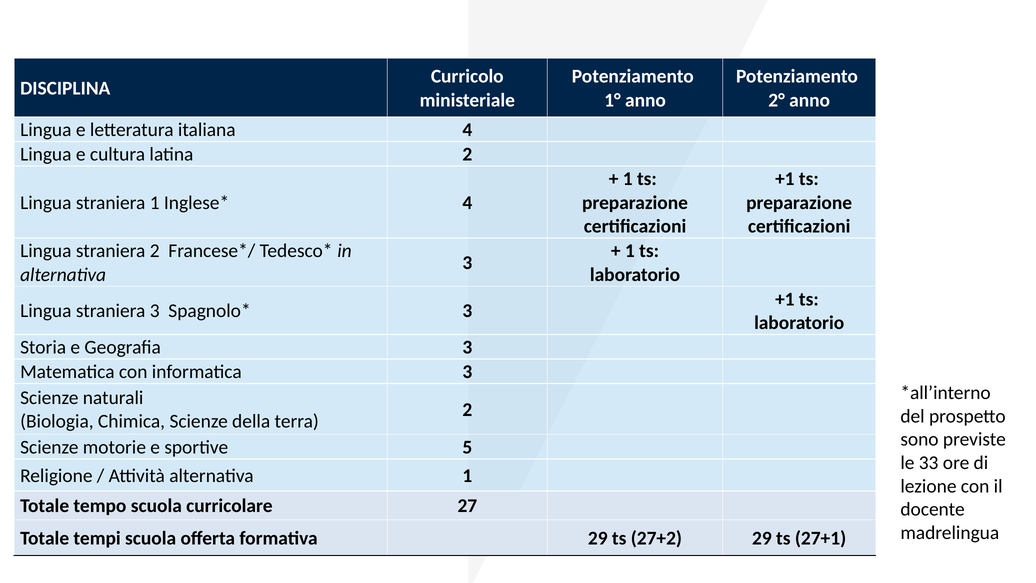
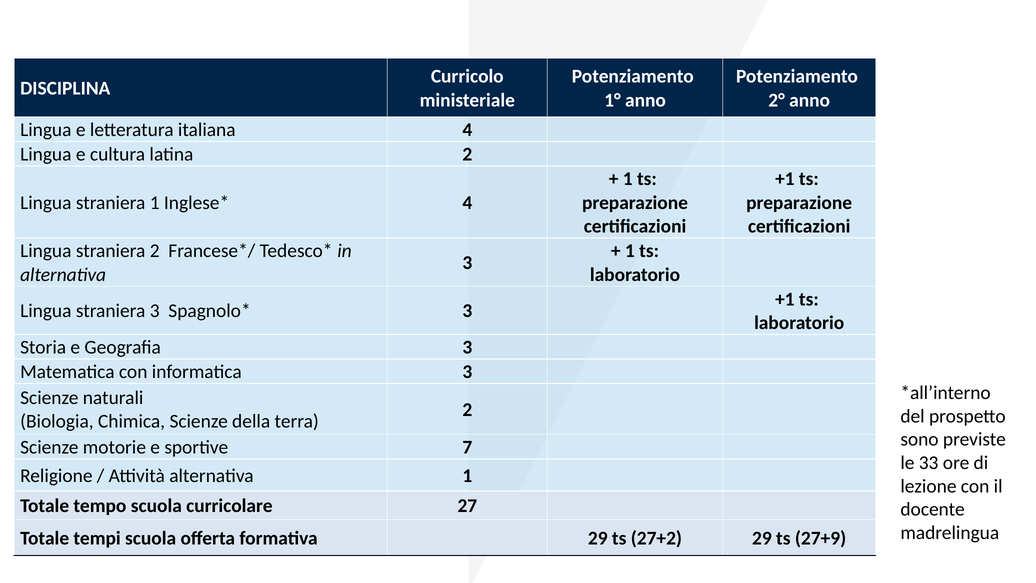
5: 5 -> 7 (467, 447)
27+1: 27+1 -> 27+9 (821, 538)
